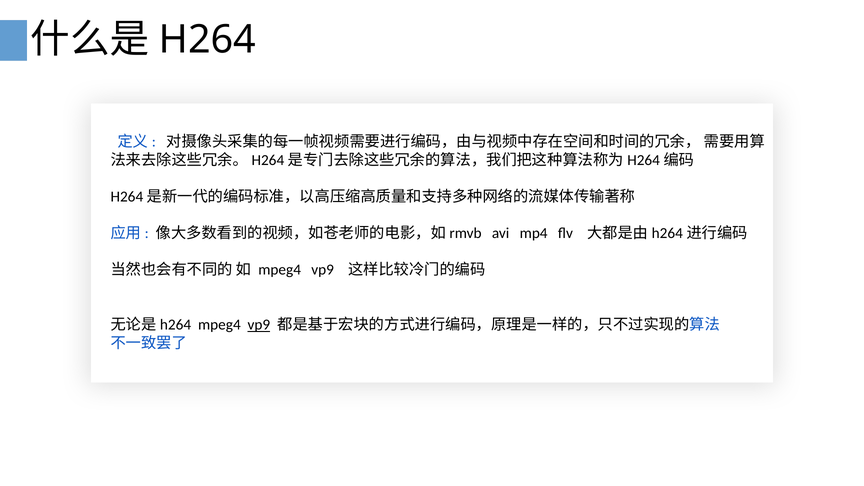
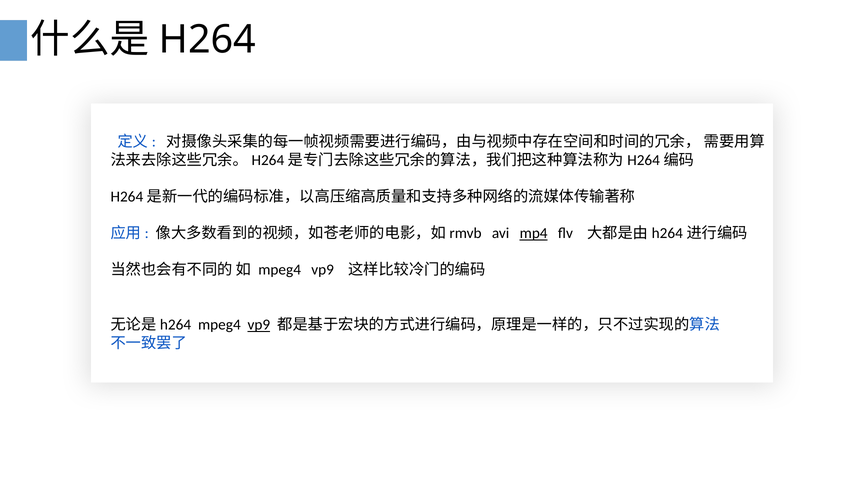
mp4 underline: none -> present (534, 233)
